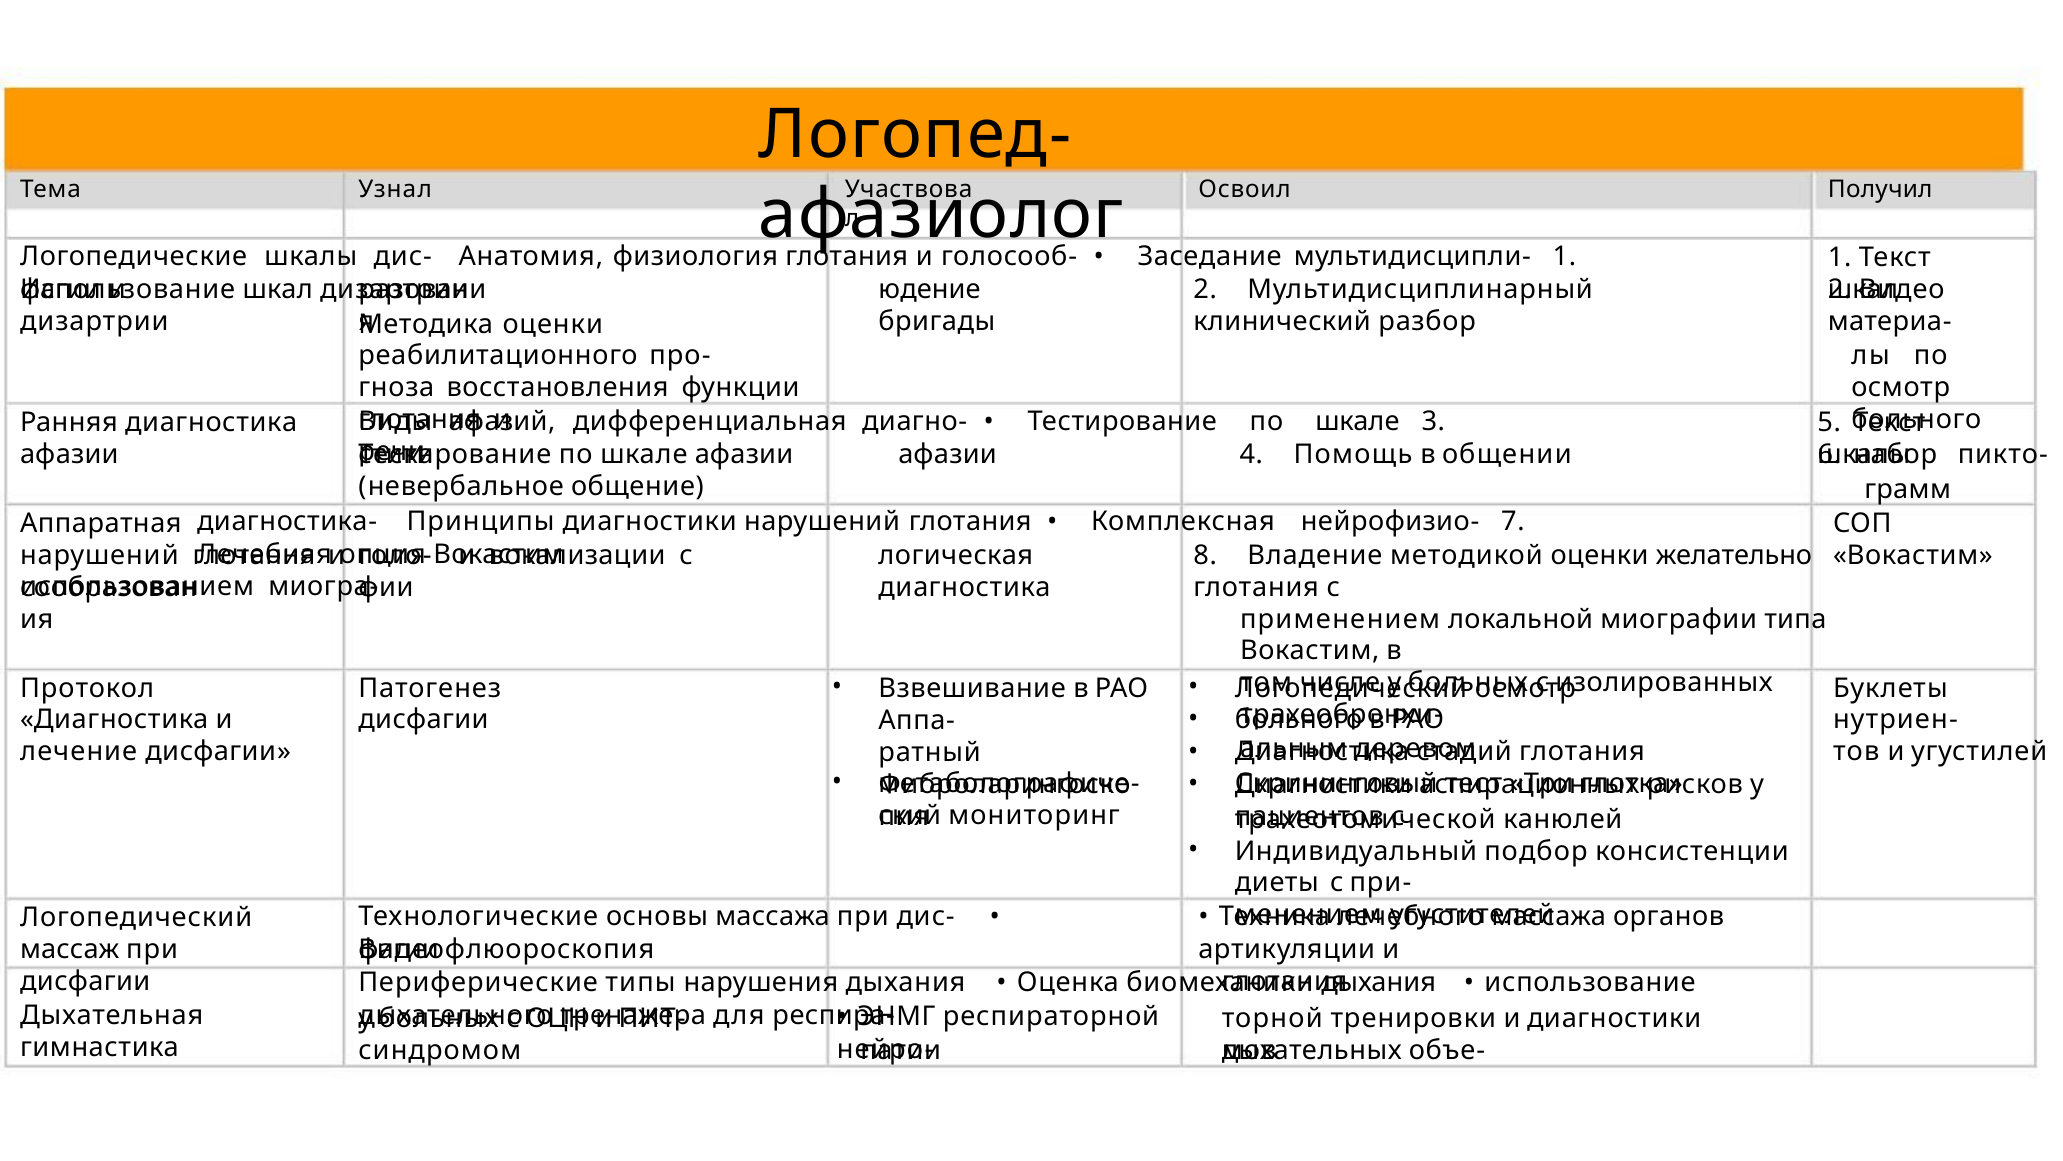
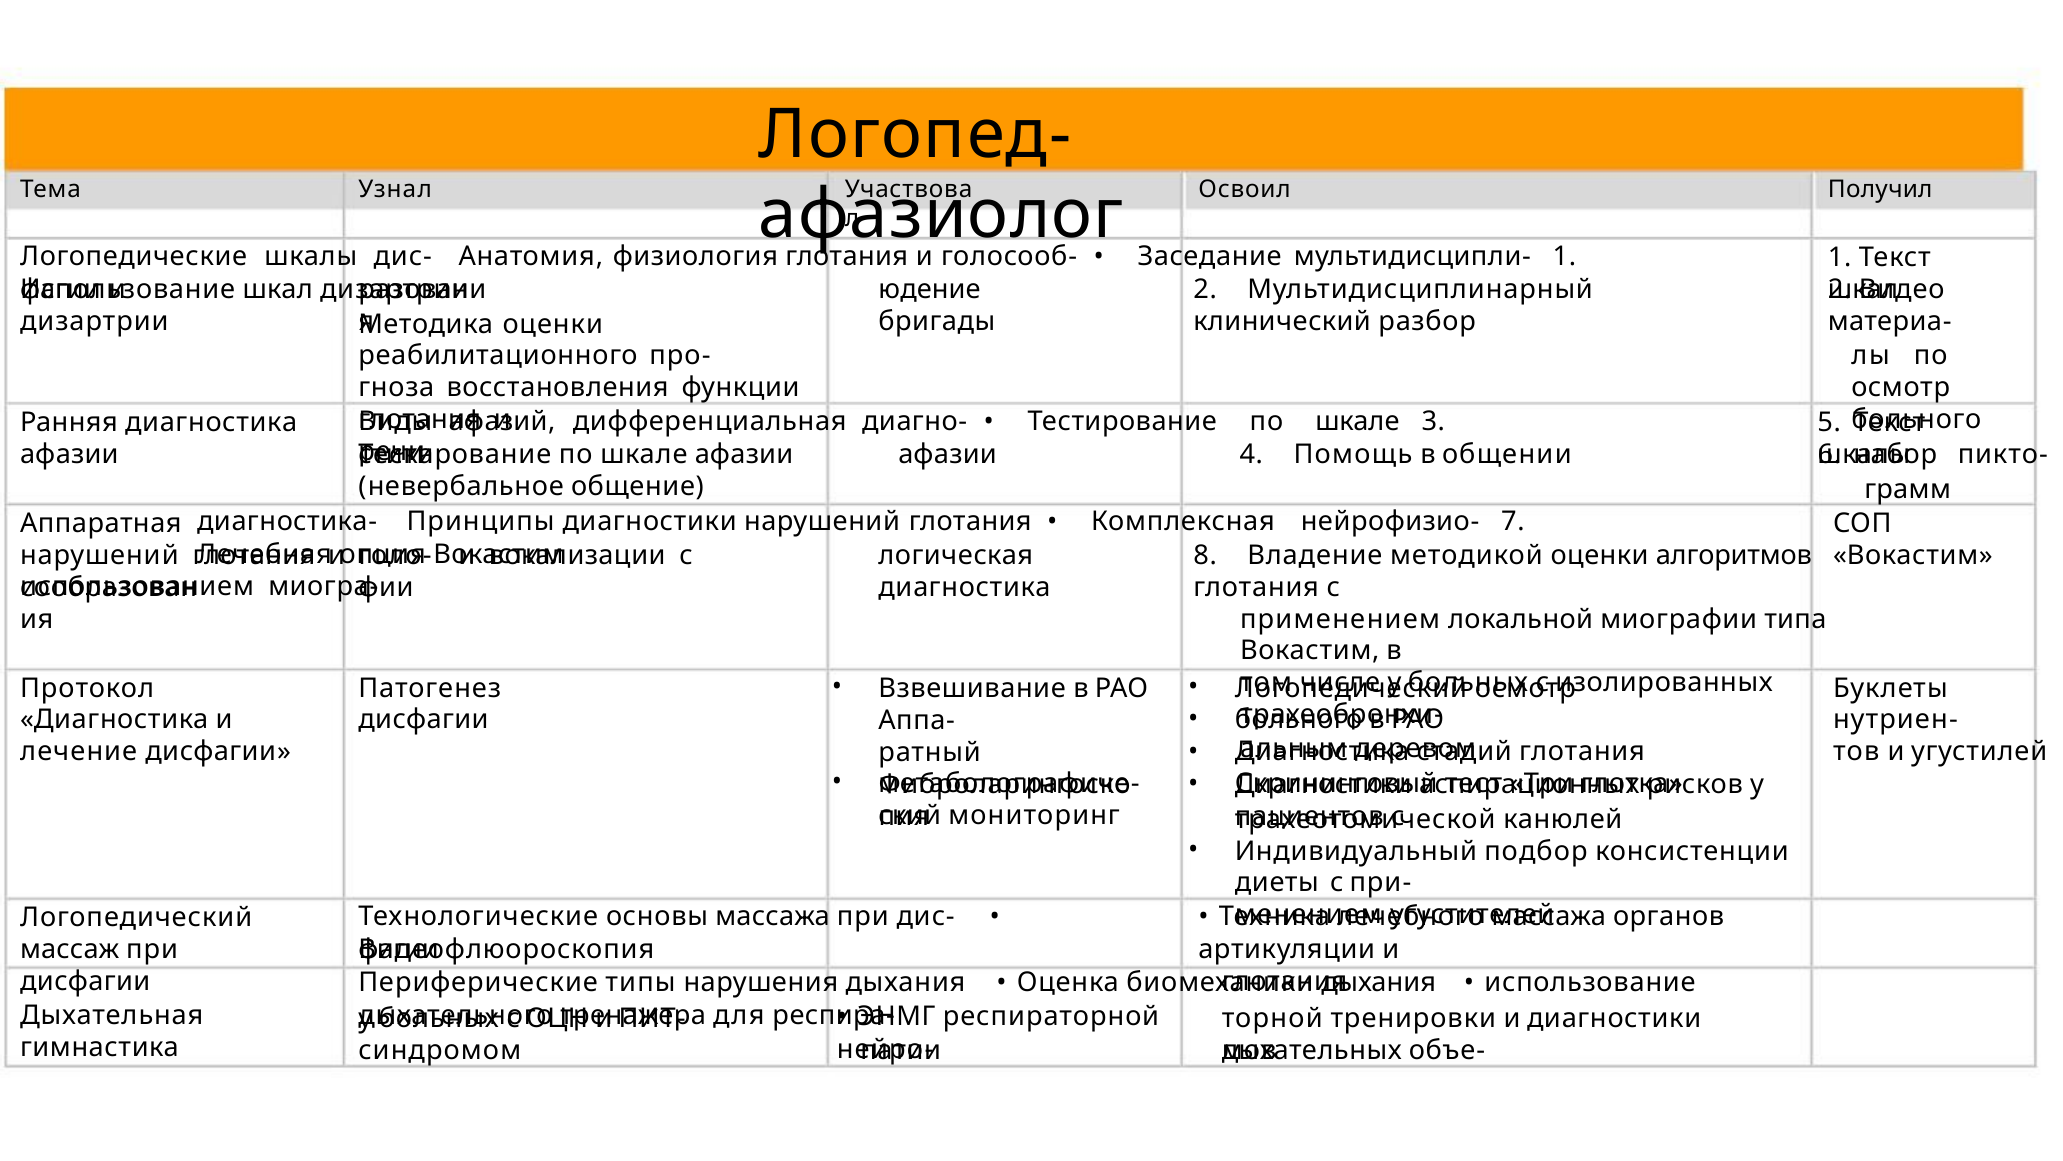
желательно: желательно -> алгоритмов (1734, 555)
